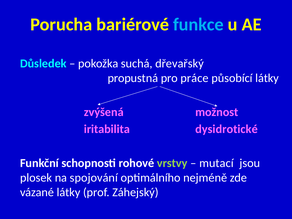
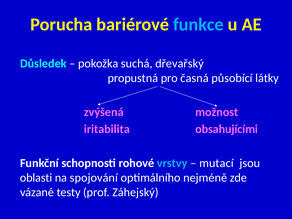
práce: práce -> časná (195, 78)
dysidrotické: dysidrotické -> obsahujícími (227, 129)
vrstvy colour: light green -> light blue (172, 163)
plosek: plosek -> oblasti (36, 178)
vázané látky: látky -> testy (69, 192)
